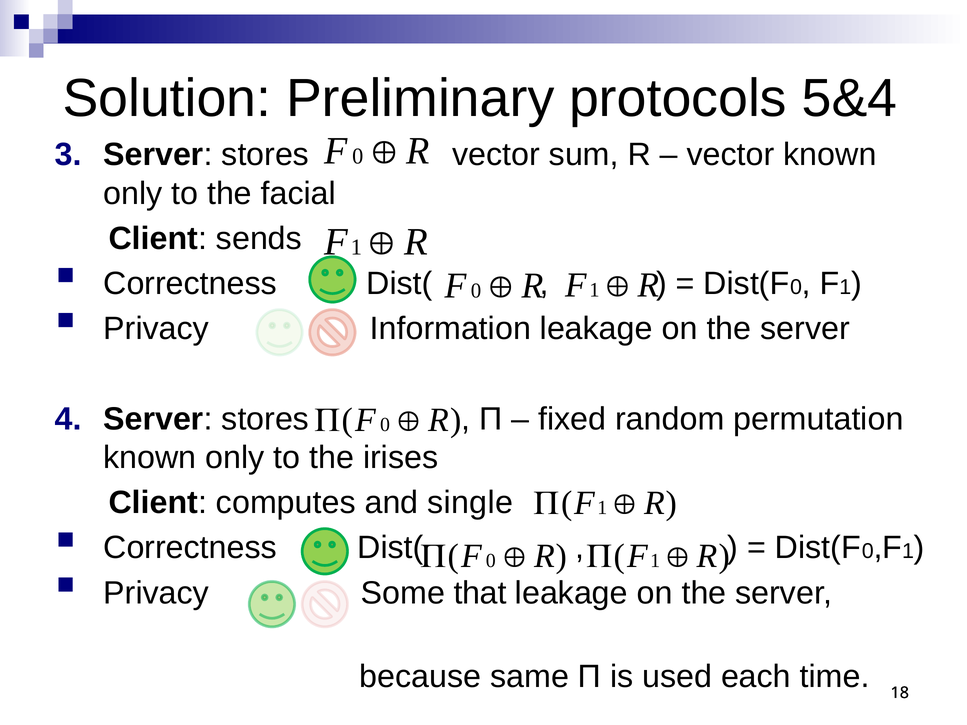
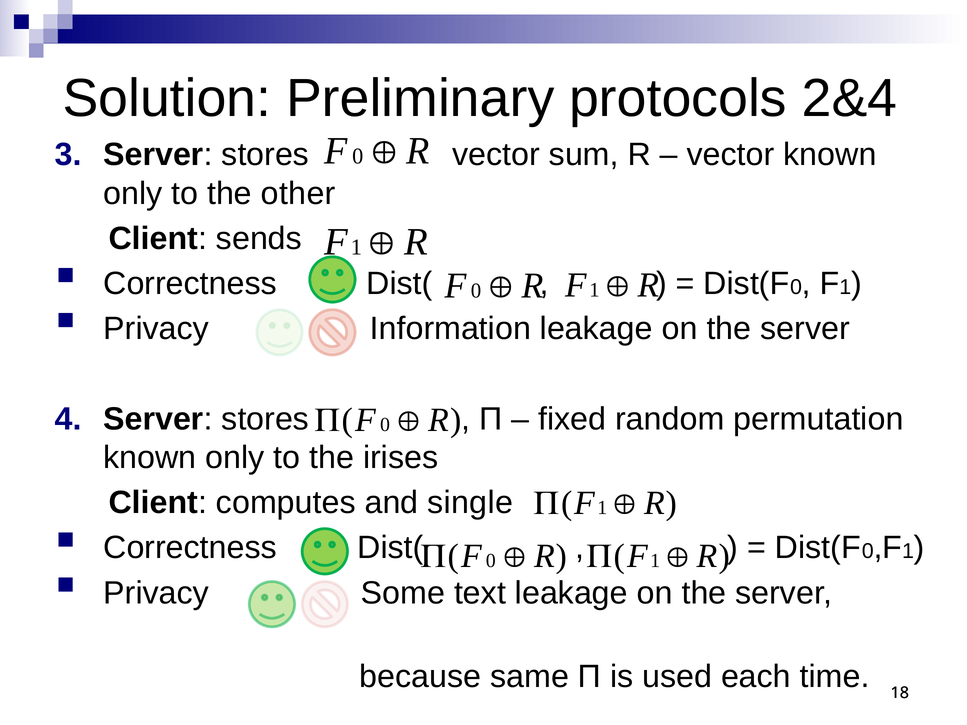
5&4: 5&4 -> 2&4 (849, 98)
facial: facial -> other (298, 193)
that: that -> text (480, 593)
